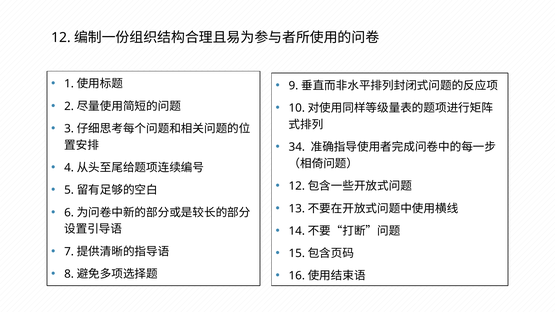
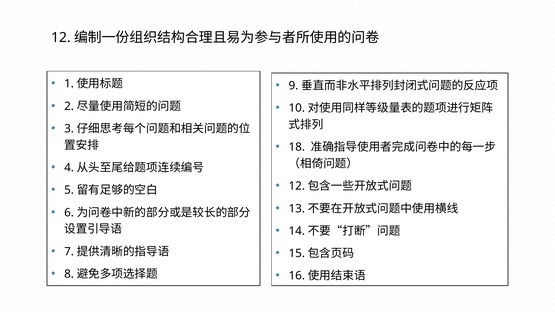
34: 34 -> 18 (297, 147)
